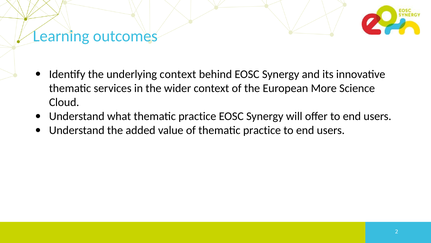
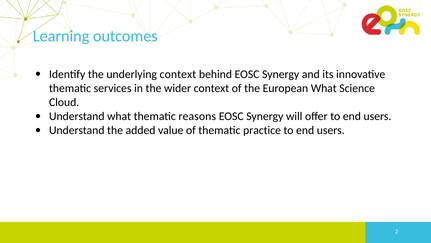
European More: More -> What (324, 88)
what thematic practice: practice -> reasons (197, 116)
